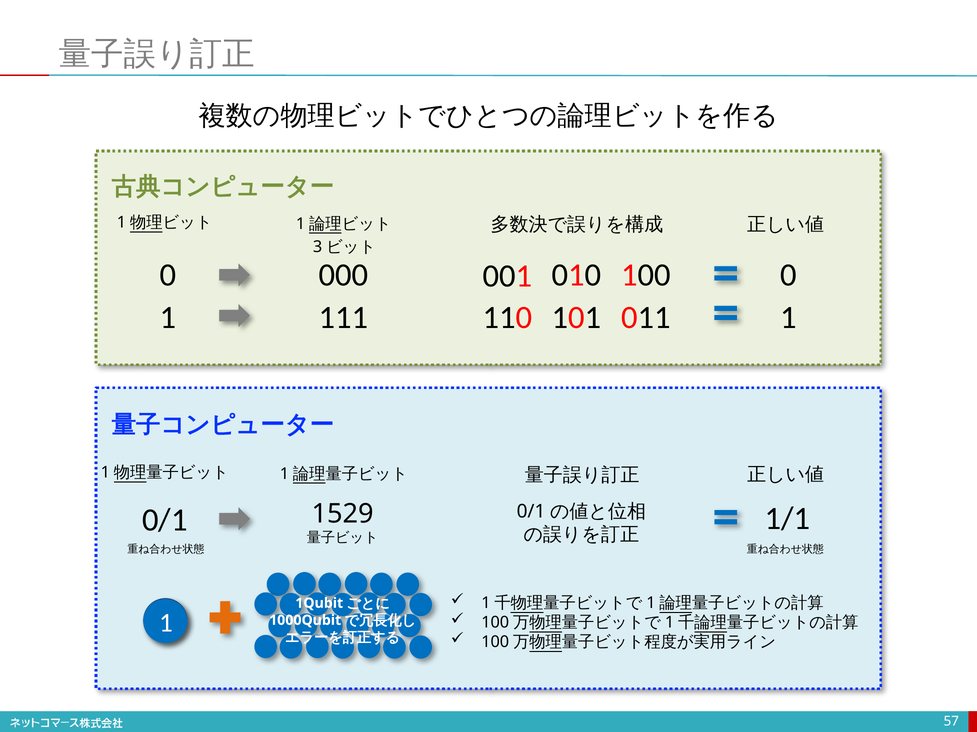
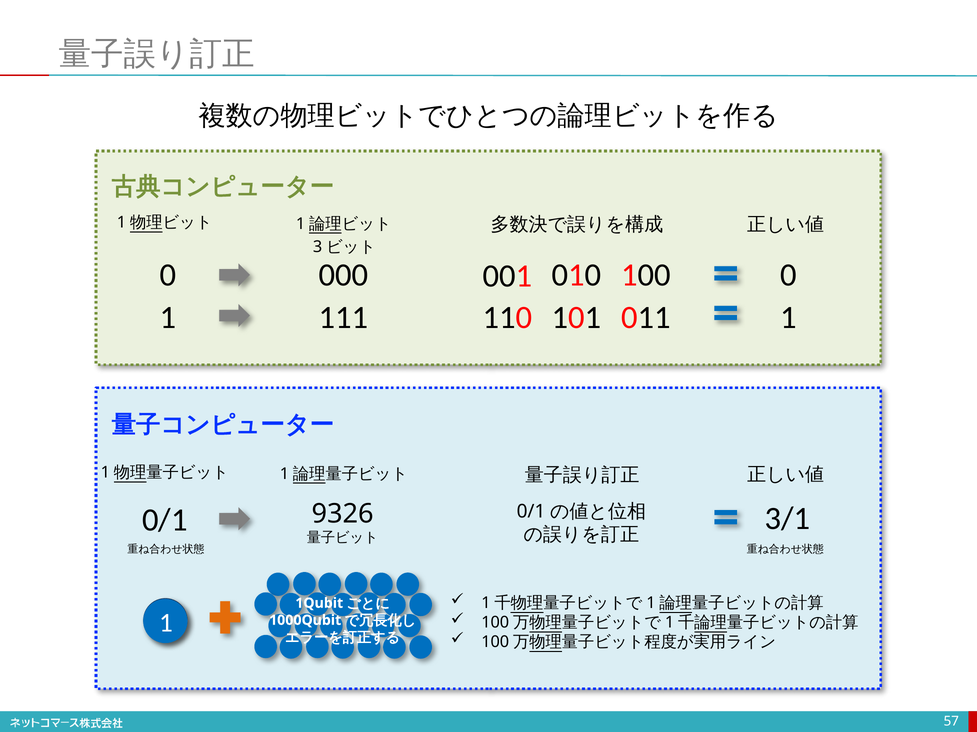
1/1: 1/1 -> 3/1 (788, 519)
1529: 1529 -> 9326 (343, 514)
